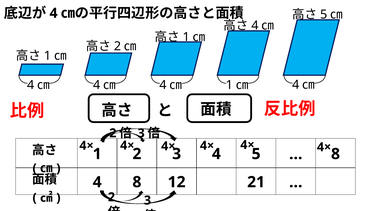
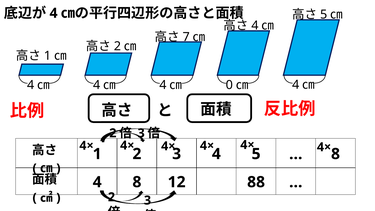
1: 1 -> 7 (186, 37)
1: 1 -> 0 (229, 85)
21: 21 -> 88 (256, 182)
